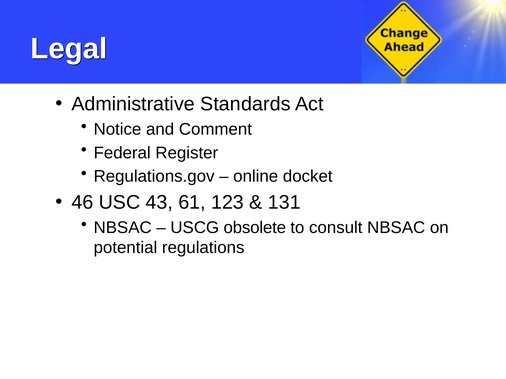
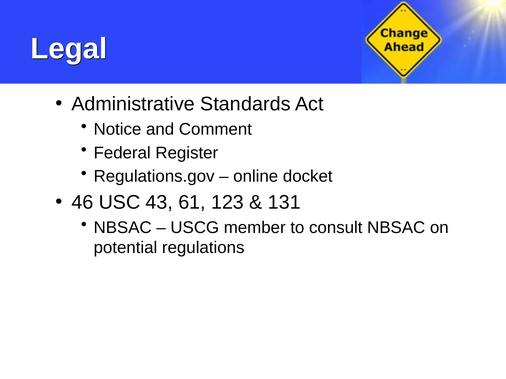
obsolete: obsolete -> member (255, 228)
